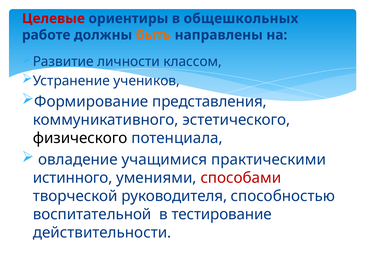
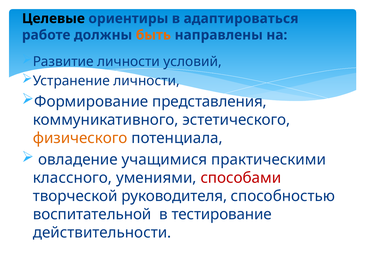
Целевые colour: red -> black (53, 19)
общешкольных: общешкольных -> адаптироваться (241, 19)
классом: классом -> условий (193, 61)
Устранение учеников: учеников -> личности (147, 81)
физического colour: black -> orange (80, 138)
истинного: истинного -> классного (72, 178)
